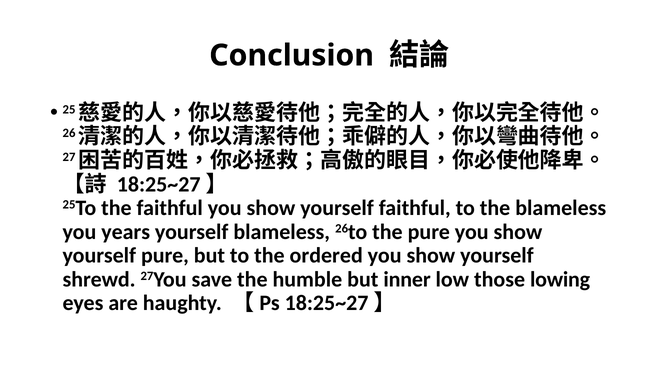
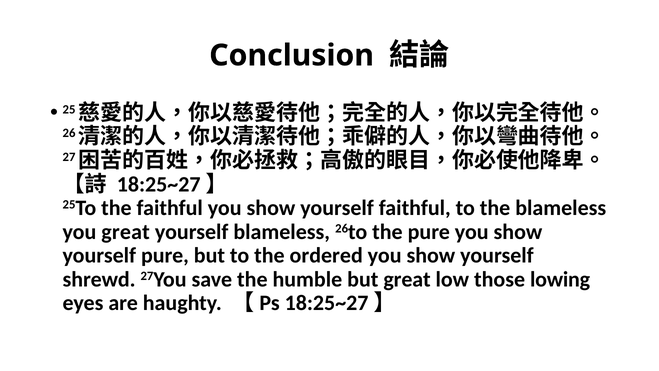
you years: years -> great (126, 232)
but inner: inner -> great (407, 279)
